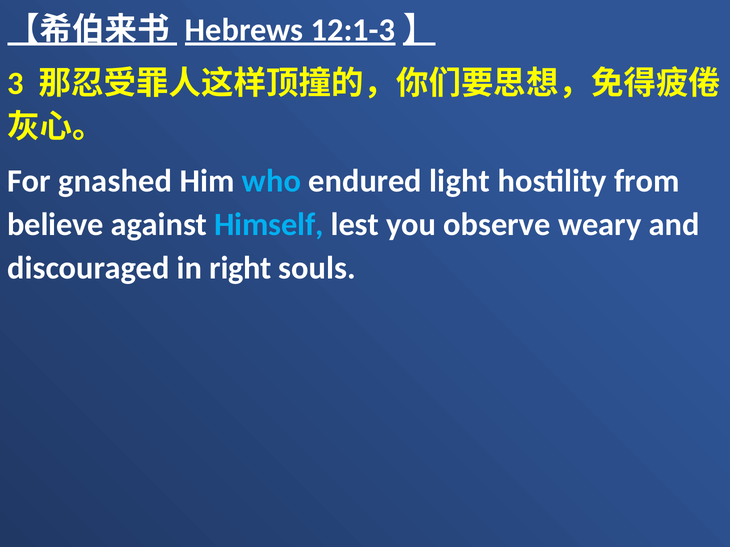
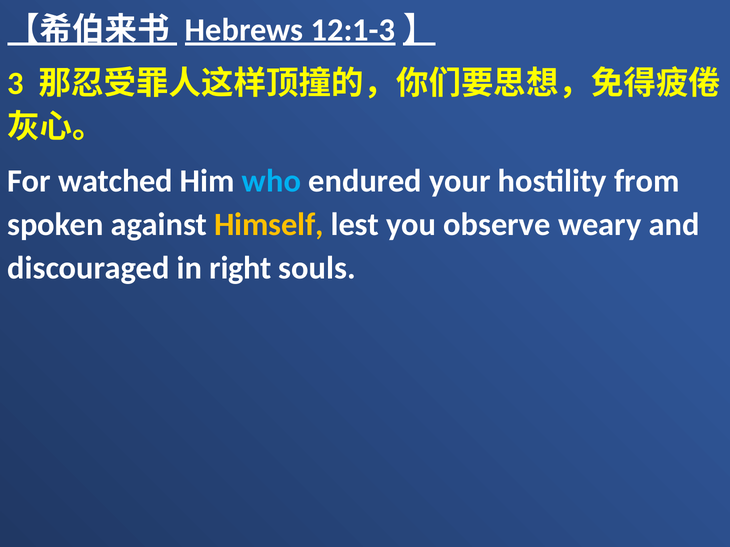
gnashed: gnashed -> watched (115, 181)
light: light -> your (460, 181)
believe: believe -> spoken (55, 225)
Himself colour: light blue -> yellow (269, 225)
